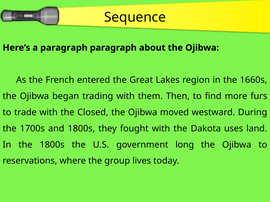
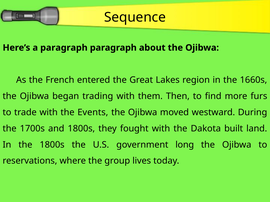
Closed: Closed -> Events (93, 113)
uses: uses -> built (234, 129)
